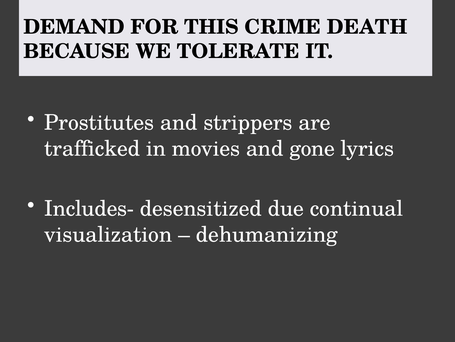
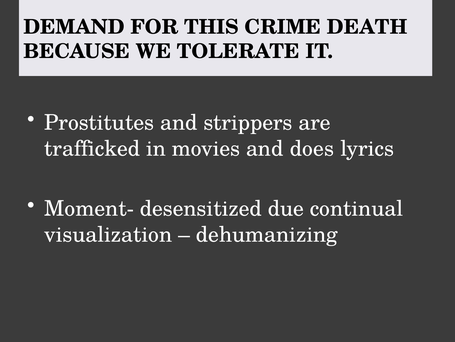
gone: gone -> does (312, 148)
Includes-: Includes- -> Moment- (89, 208)
